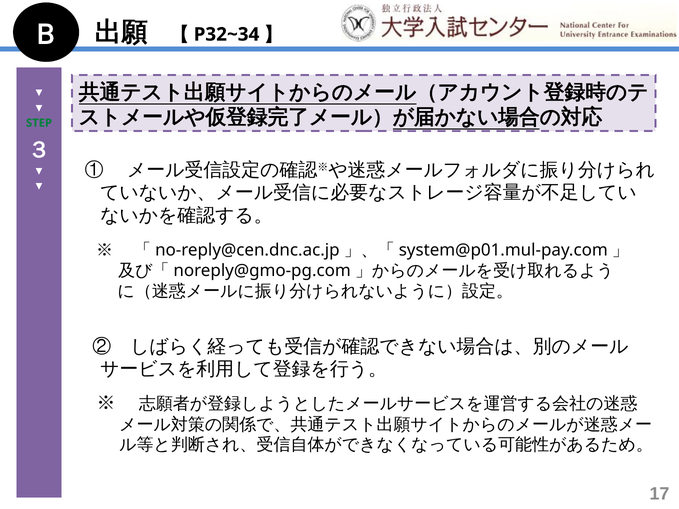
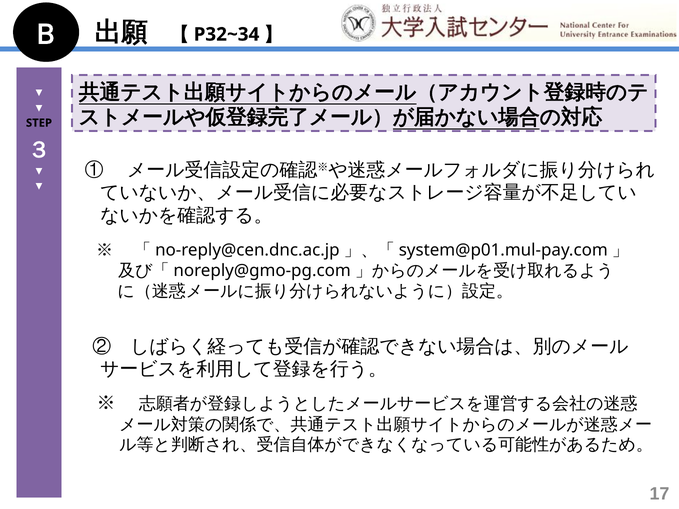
STEP colour: green -> black (39, 123)
